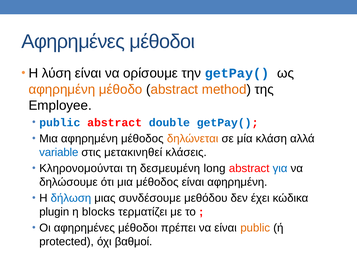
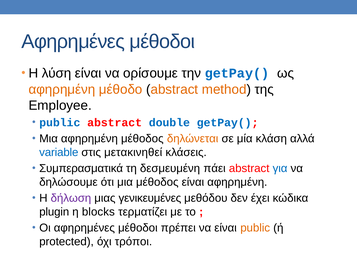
Κληρονομούνται: Κληρονομούνται -> Συμπερασματικά (81, 168)
long: long -> πάει (215, 168)
δήλωση colour: blue -> purple (71, 198)
συνδέσουμε: συνδέσουμε -> γενικευμένες (150, 198)
βαθμοί: βαθμοί -> τρόποι (133, 241)
